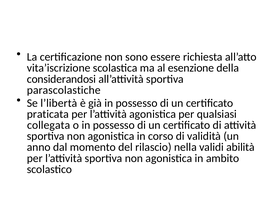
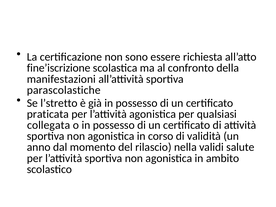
vita’iscrizione: vita’iscrizione -> fine’iscrizione (59, 68)
esenzione: esenzione -> confronto (191, 68)
considerandosi: considerandosi -> manifestazioni (61, 79)
l’libertà: l’libertà -> l’stretto (59, 103)
abilità: abilità -> salute (240, 147)
